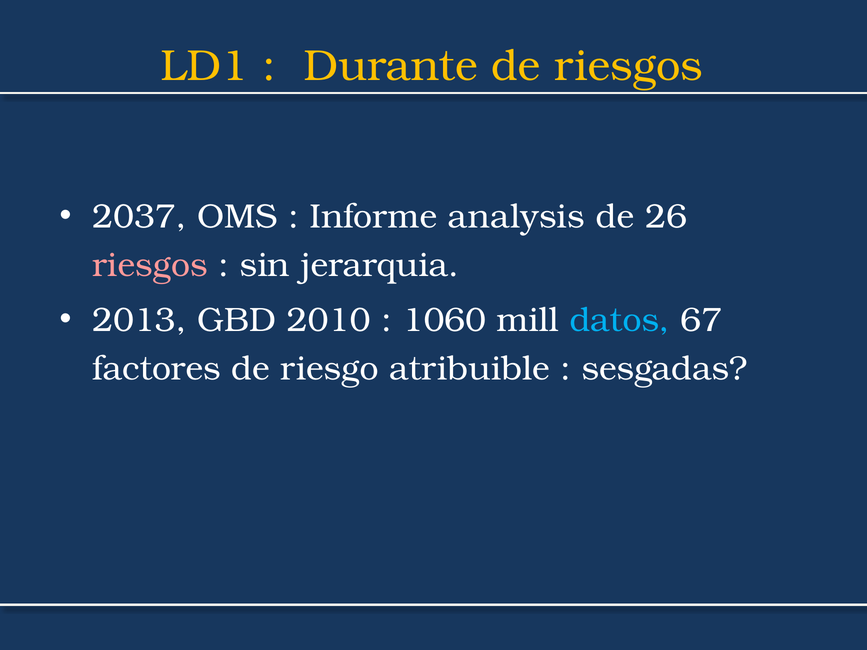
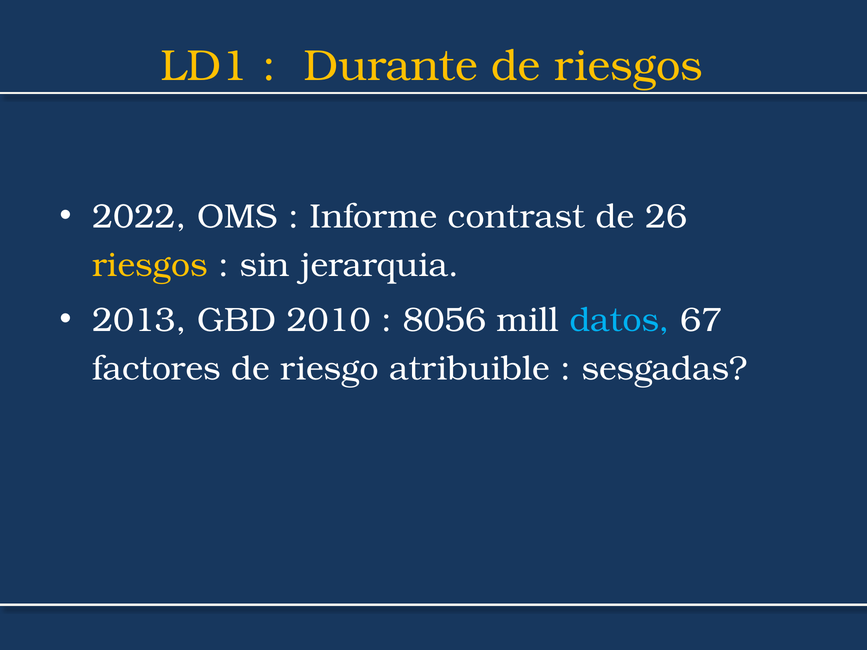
2037: 2037 -> 2022 (139, 217)
analysis: analysis -> contrast (516, 217)
riesgos colour: pink -> yellow (150, 265)
1060: 1060 -> 8056 (444, 320)
